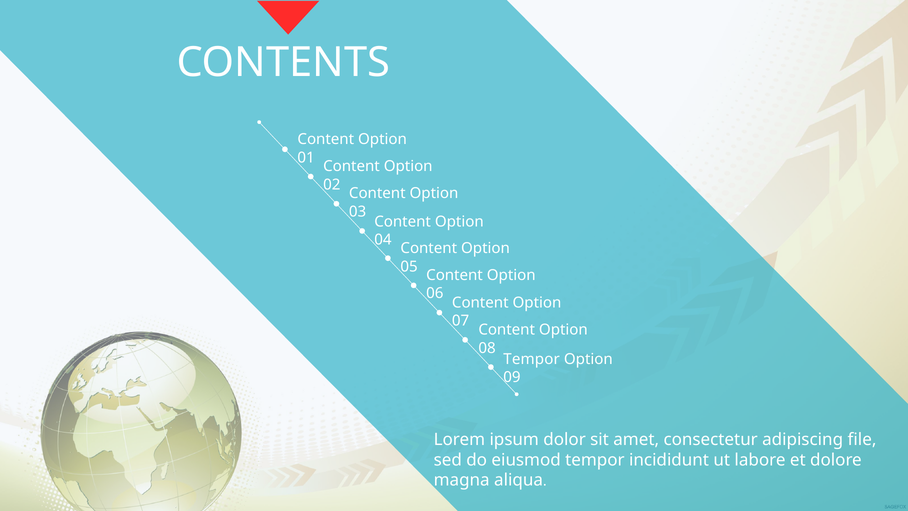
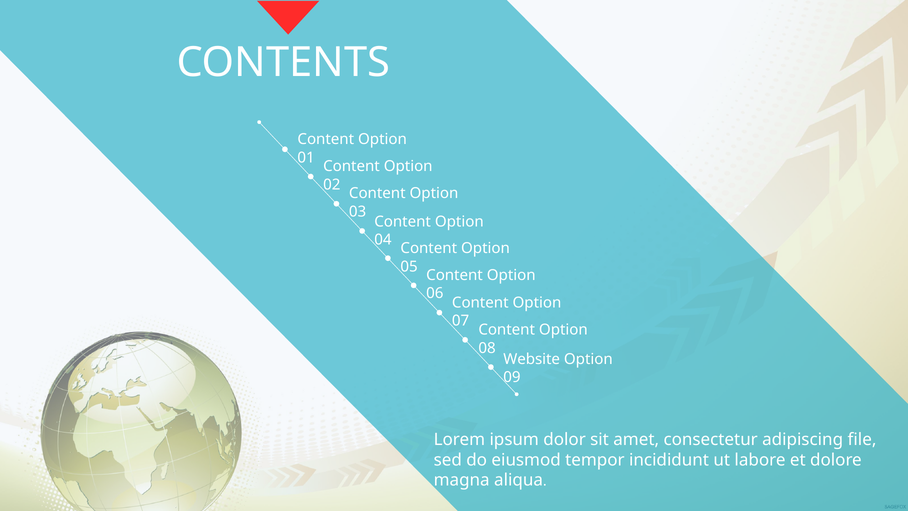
Tempor: Tempor -> Website (532, 359)
